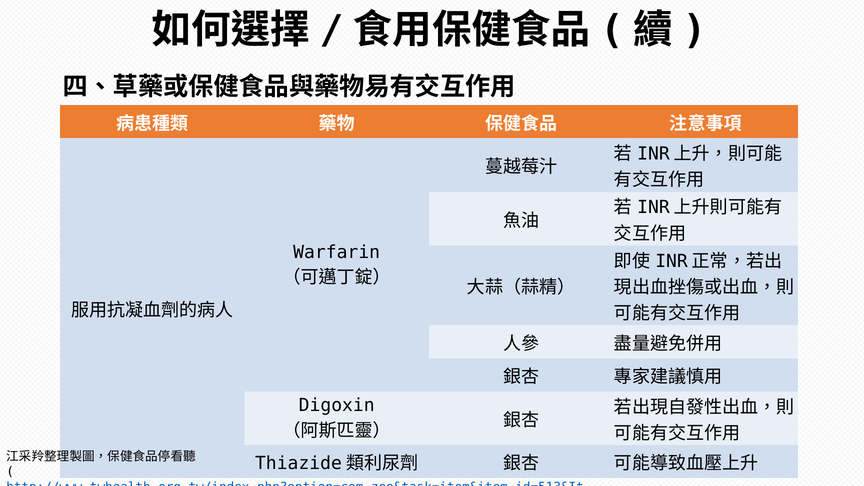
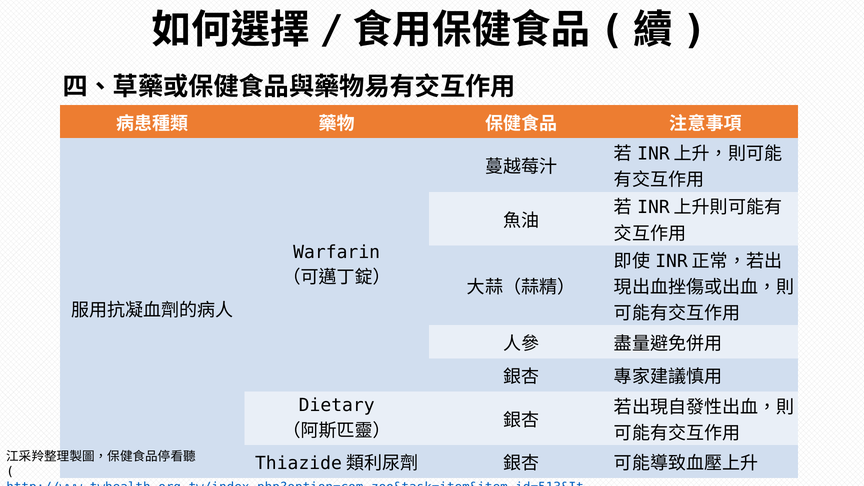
Digoxin: Digoxin -> Dietary (337, 405)
